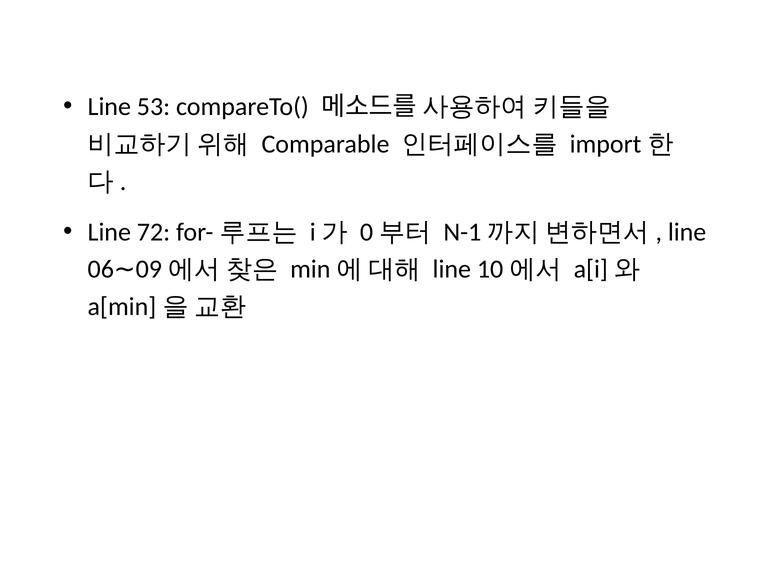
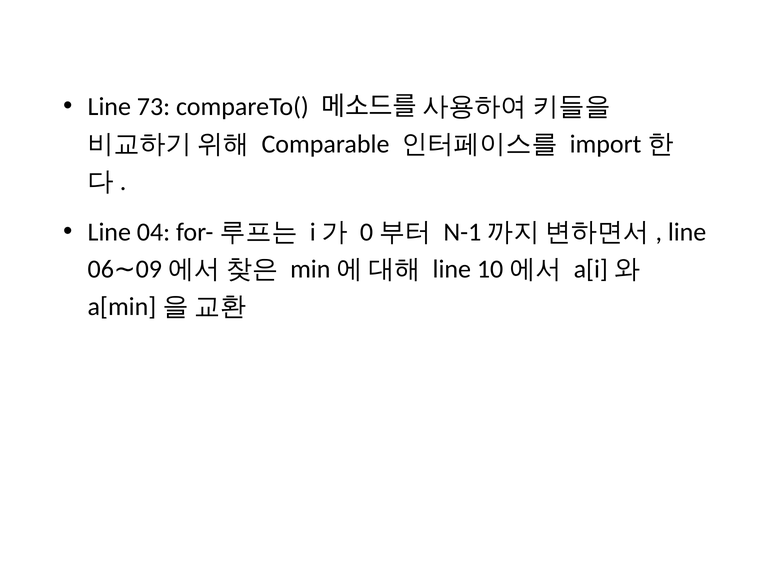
53: 53 -> 73 (153, 107)
72: 72 -> 04 (153, 232)
